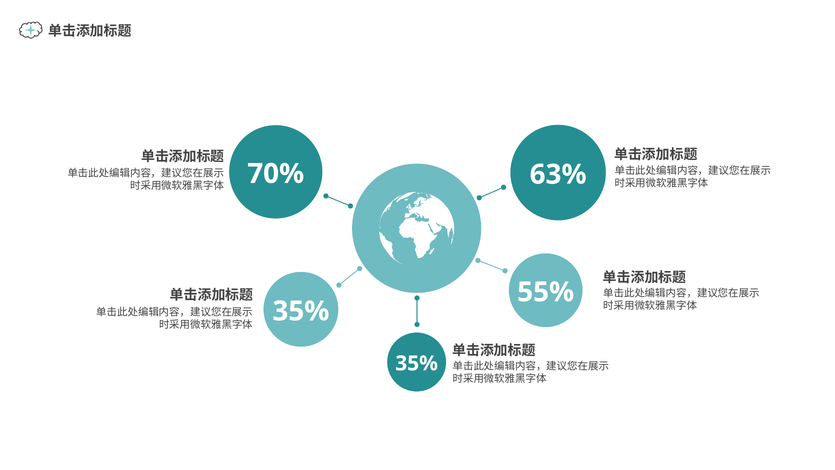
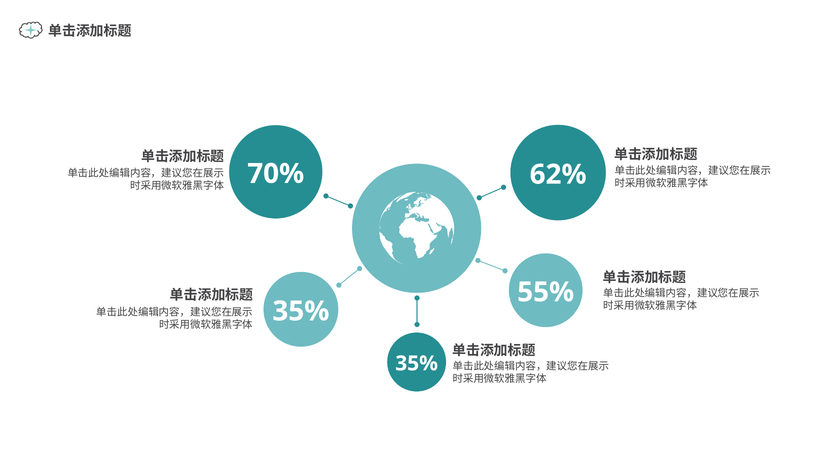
63%: 63% -> 62% (558, 174)
